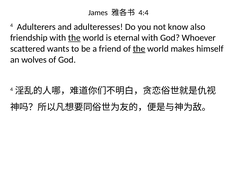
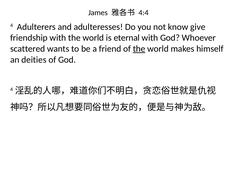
also: also -> give (198, 27)
the underline: present -> none (74, 38)
wolves: wolves -> deities (34, 60)
